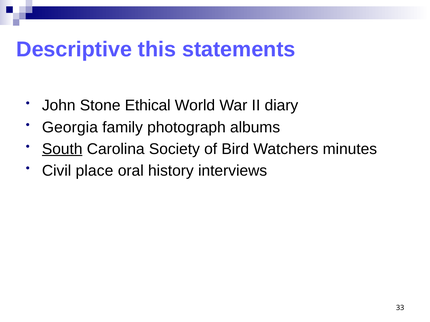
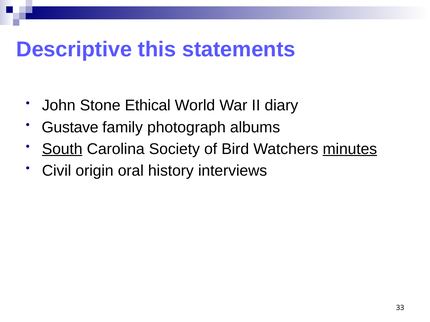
Georgia: Georgia -> Gustave (70, 127)
minutes underline: none -> present (350, 149)
place: place -> origin (95, 171)
